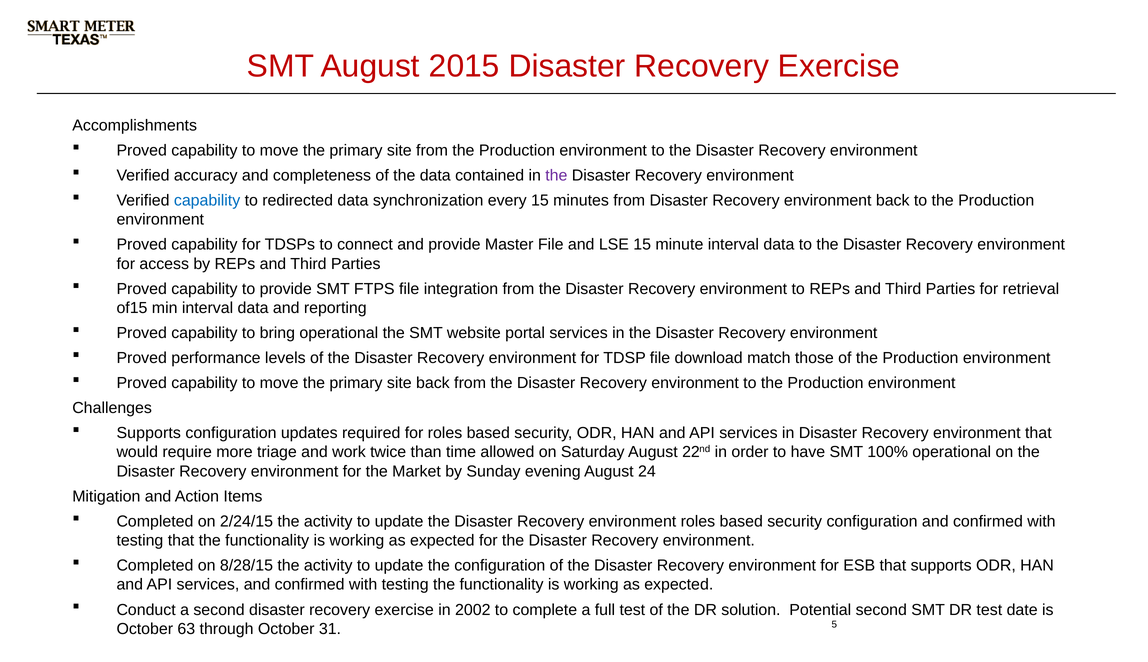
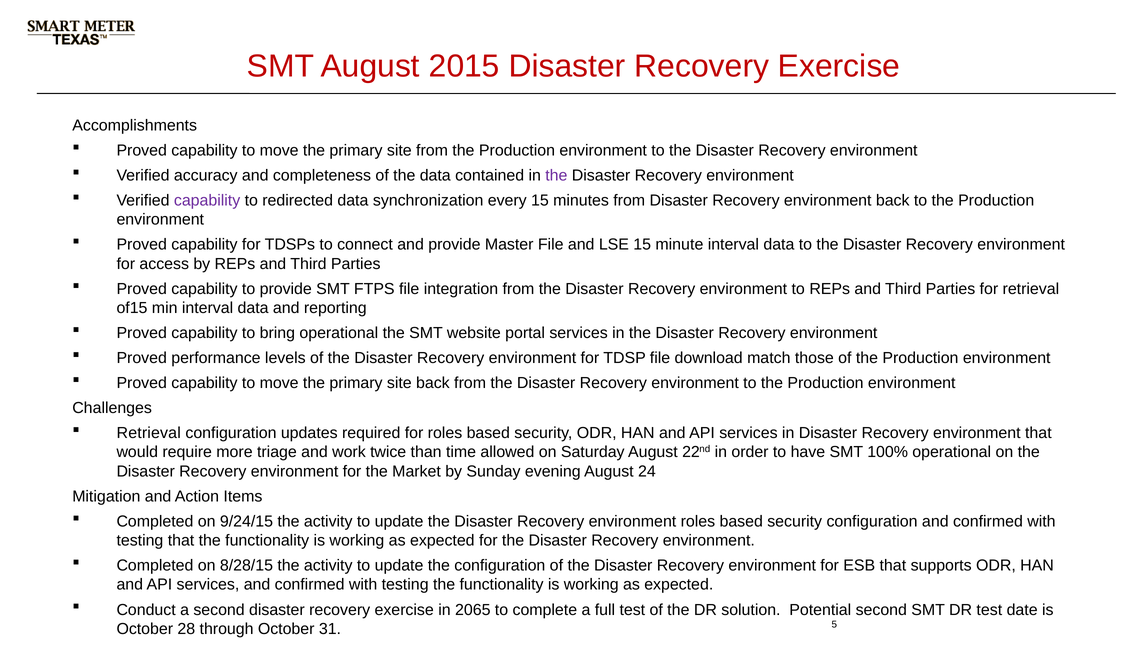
capability colour: blue -> purple (207, 201)
Supports: Supports -> Retrieval (149, 433)
2/24/15: 2/24/15 -> 9/24/15 (246, 522)
2002: 2002 -> 2065 (473, 610)
63: 63 -> 28 (186, 629)
